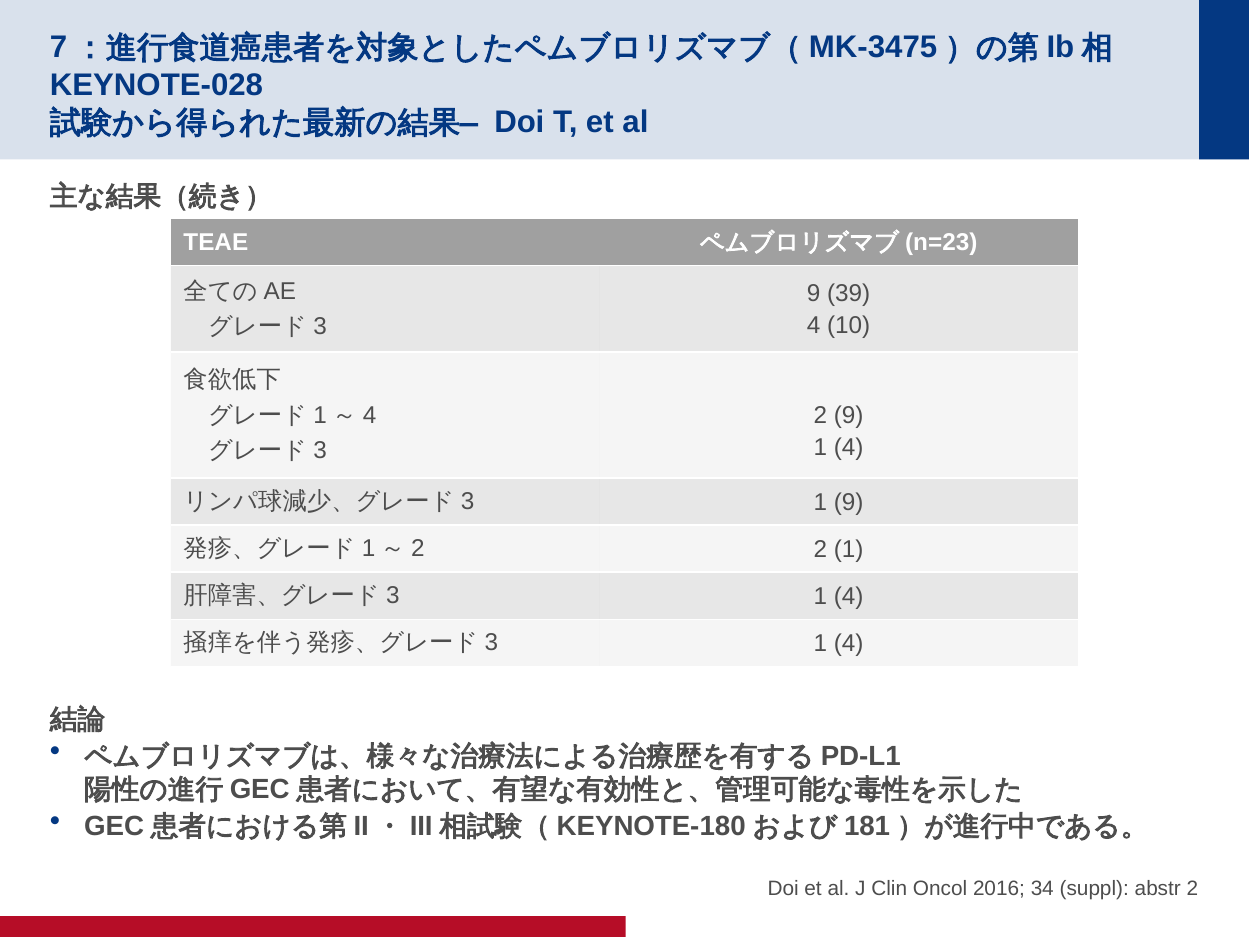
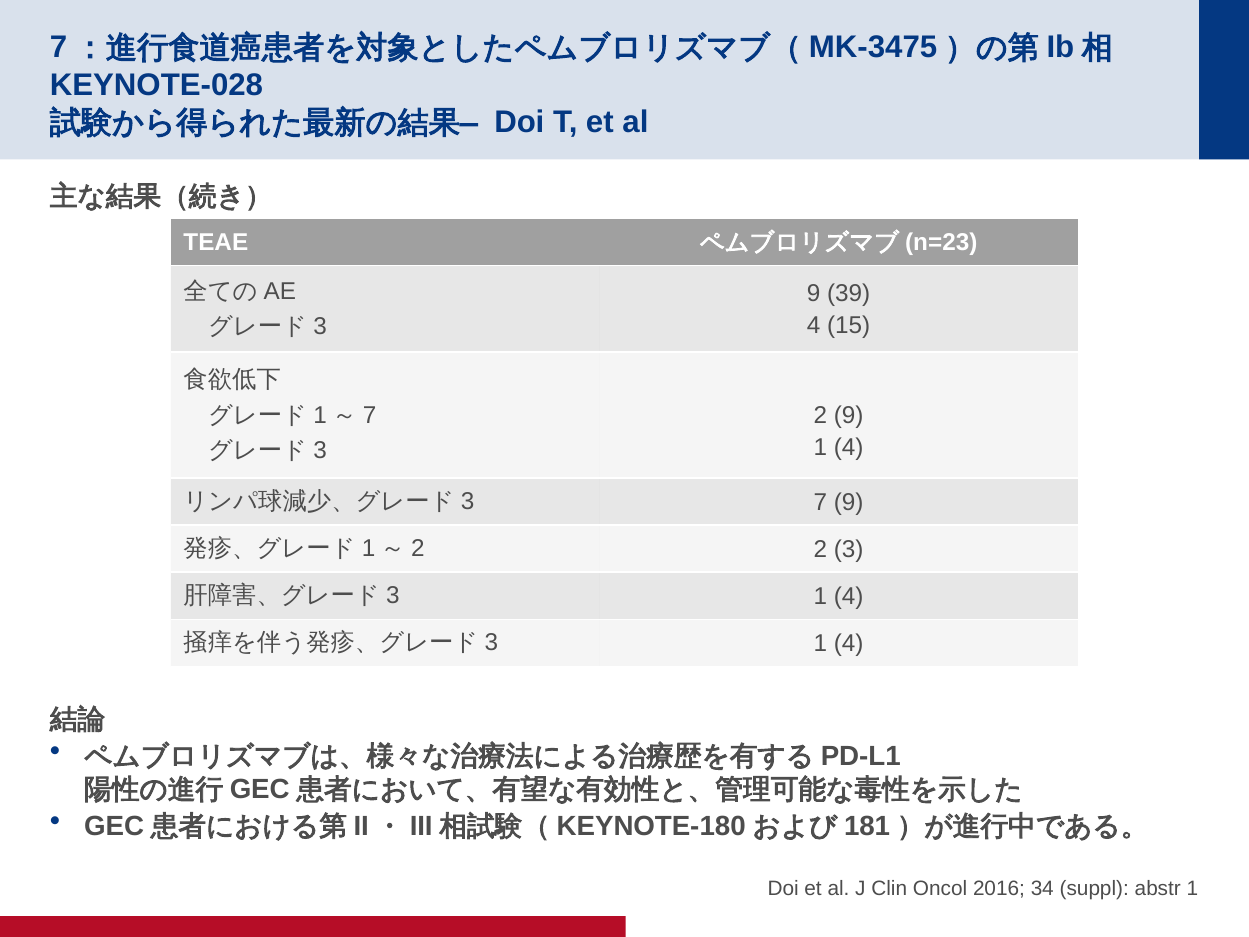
10: 10 -> 15 (849, 325)
4: 4 -> 7 (370, 415)
1: 1 -> 7 (820, 502)
2 1: 1 -> 3 (849, 549)
abstr 2: 2 -> 1 (1192, 888)
